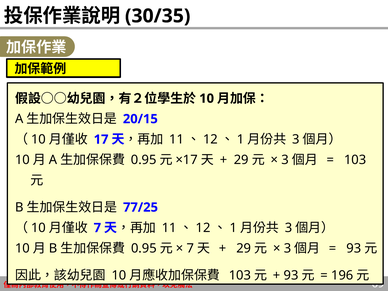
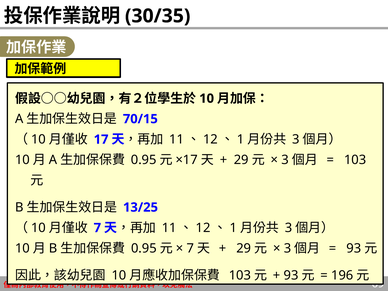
20/15: 20/15 -> 70/15 (140, 119)
77/25: 77/25 -> 13/25 (141, 207)
